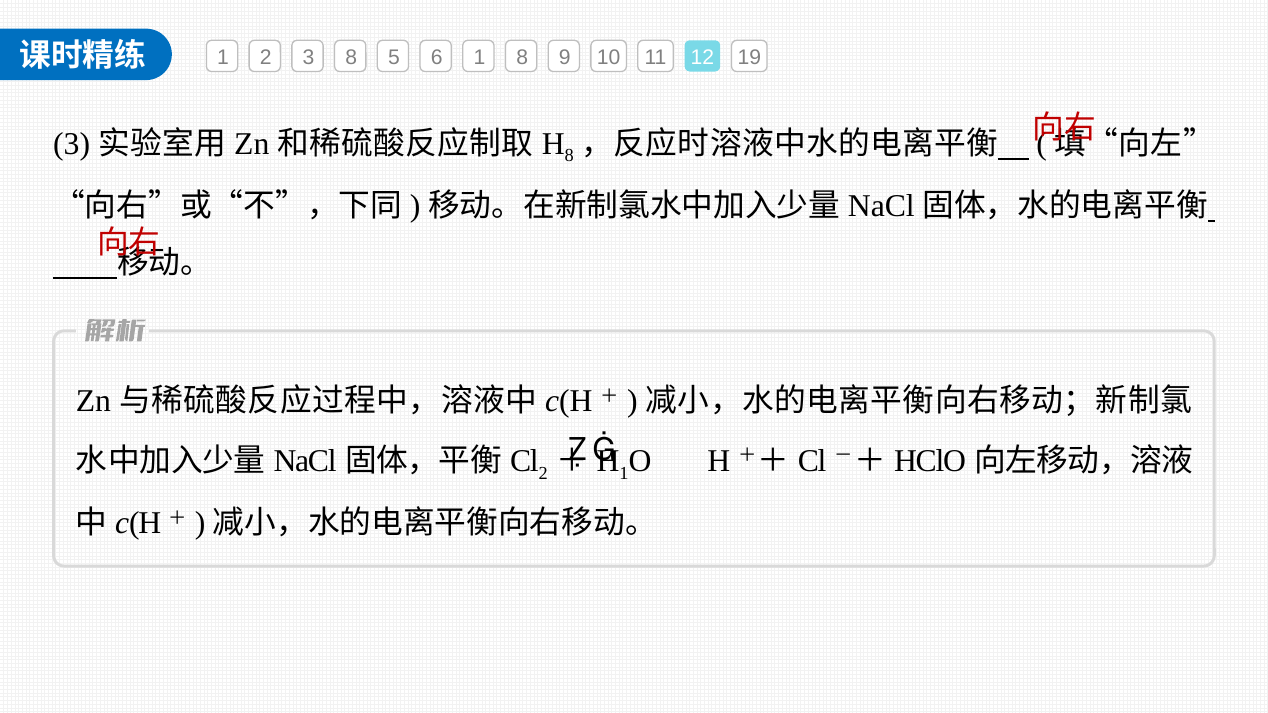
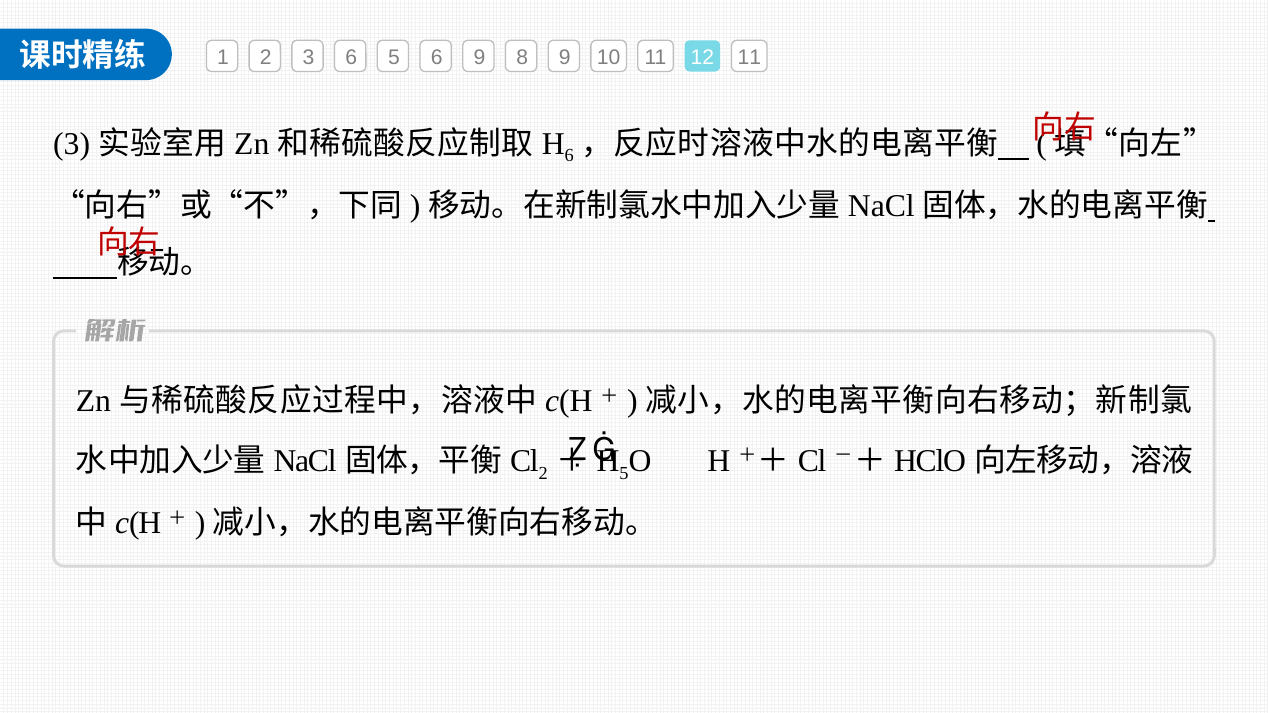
3 8: 8 -> 6 (351, 57)
6 1: 1 -> 9 (479, 57)
12 19: 19 -> 11 (749, 57)
8: 8 -> 6 (569, 156)
1: 1 -> 5 (624, 474)
